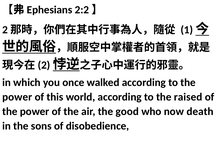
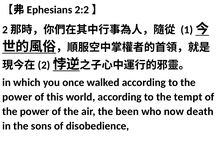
raised: raised -> tempt (188, 97)
good: good -> been (127, 111)
